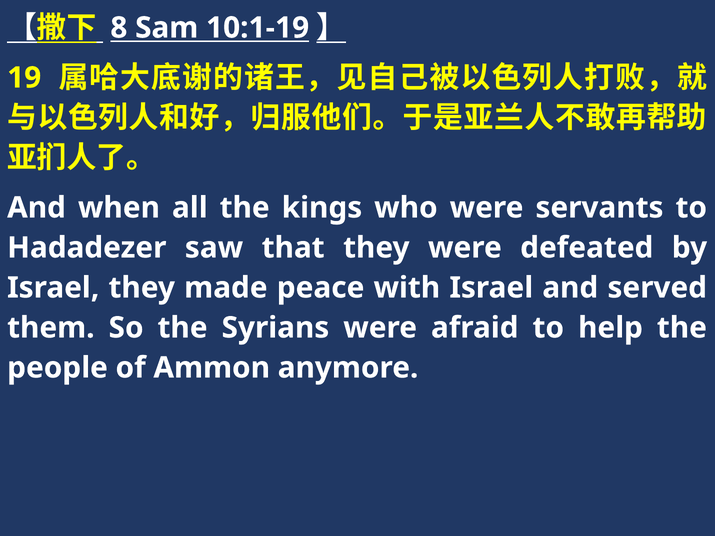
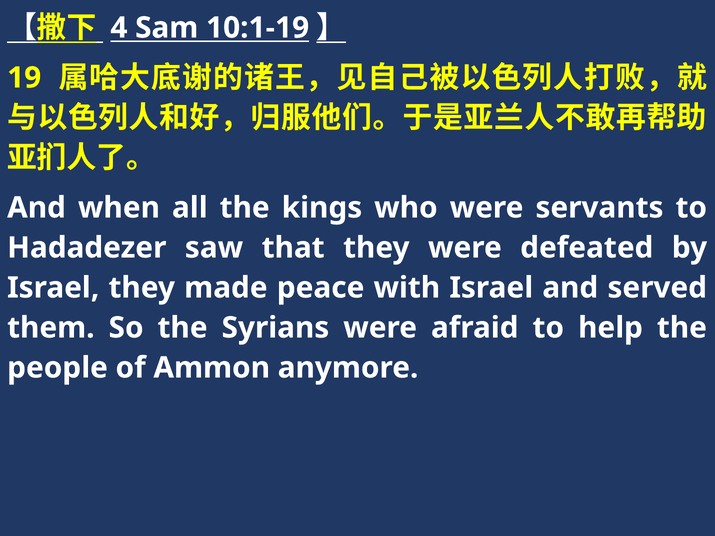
8: 8 -> 4 (119, 28)
